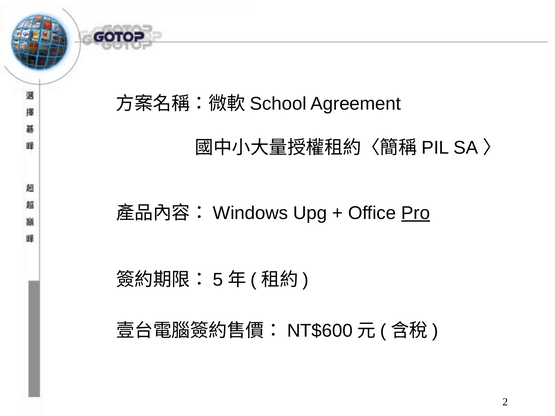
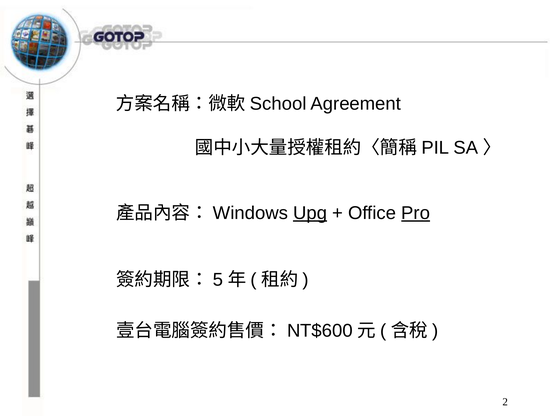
Upg underline: none -> present (310, 213)
